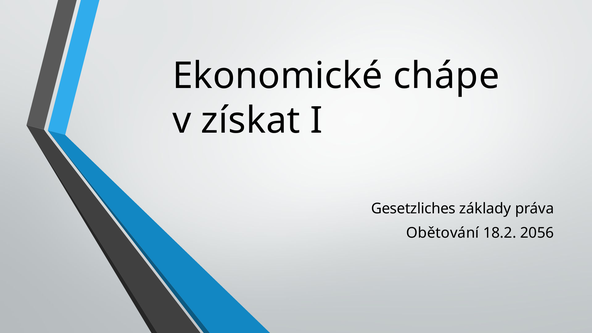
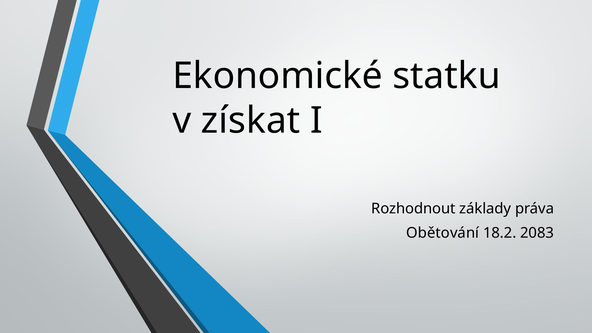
chápe: chápe -> statku (446, 76)
Gesetzliches: Gesetzliches -> Rozhodnout (413, 209)
2056: 2056 -> 2083 (537, 233)
